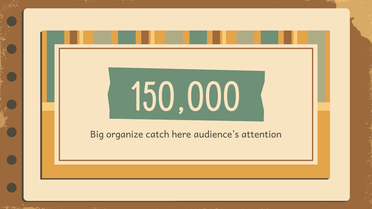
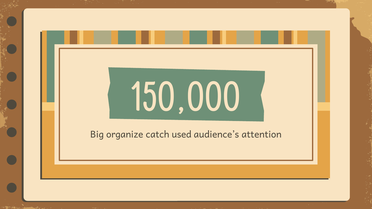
here: here -> used (182, 135)
